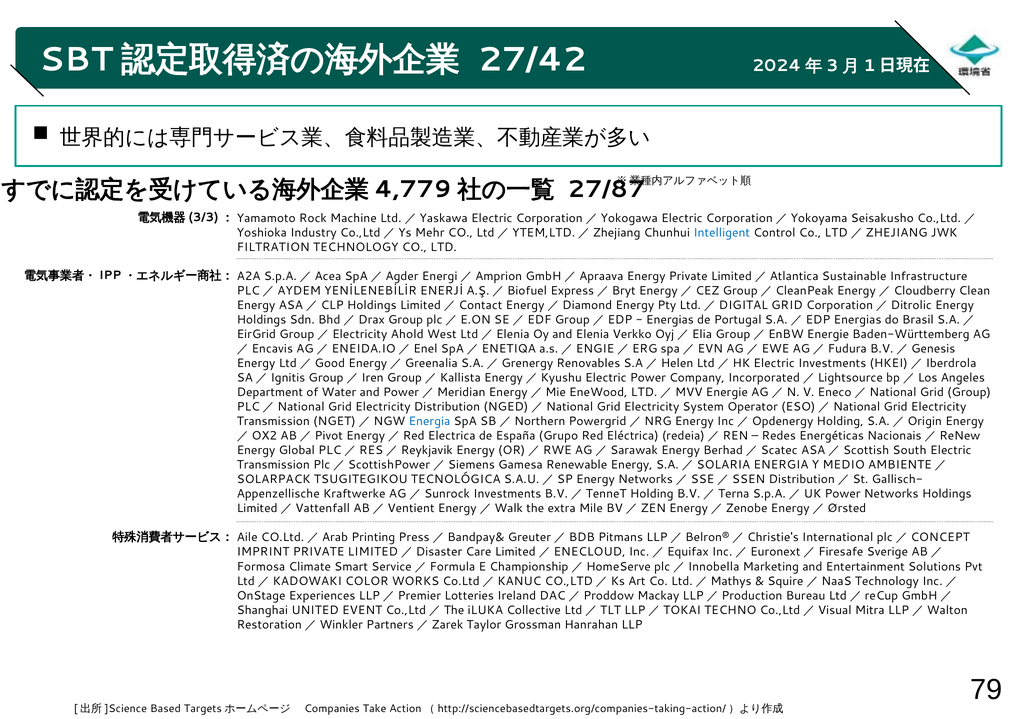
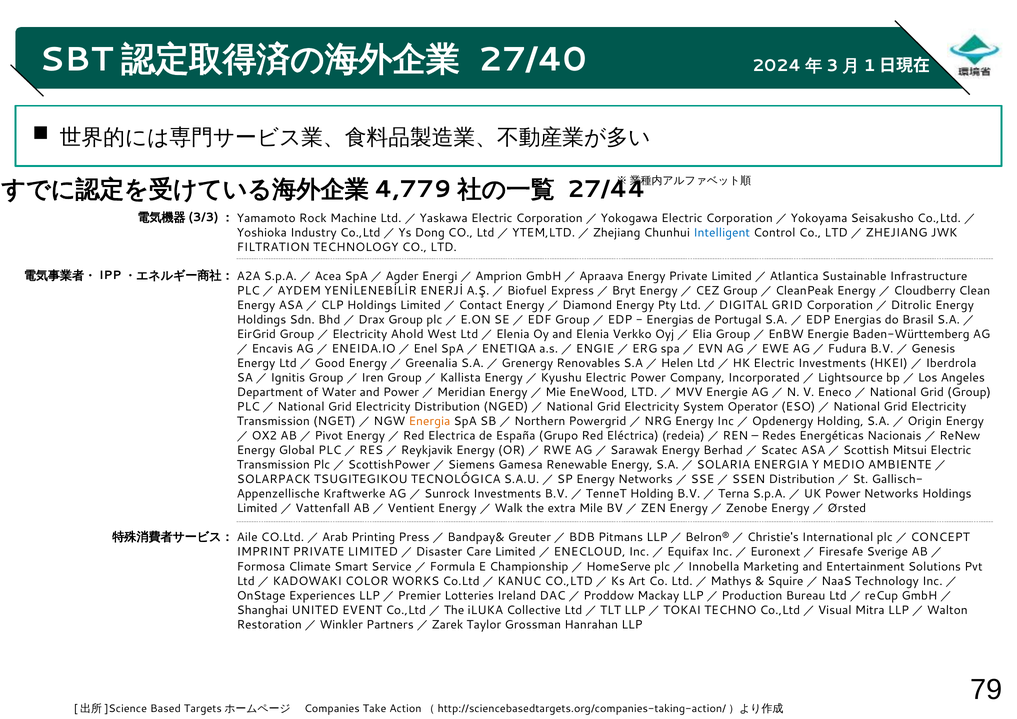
27/42: 27/42 -> 27/40 (533, 59)
27/87: 27/87 -> 27/44 (607, 189)
Mehr: Mehr -> Dong (430, 233)
Energia colour: blue -> orange (429, 421)
South: South -> Mitsui (910, 450)
